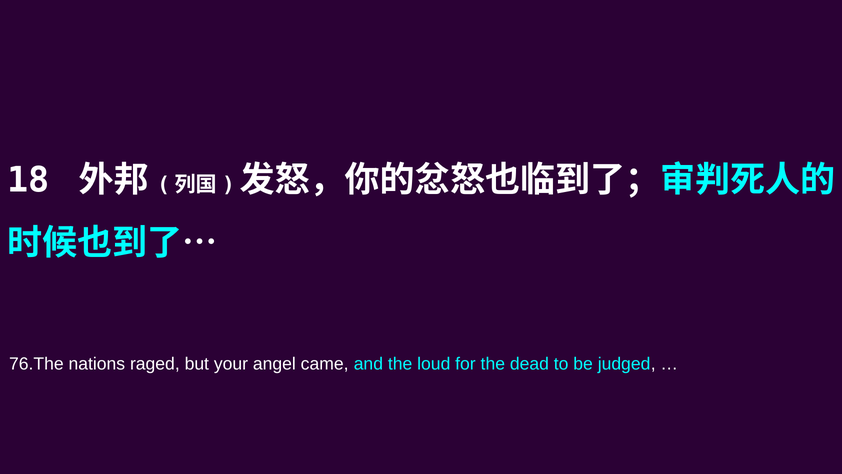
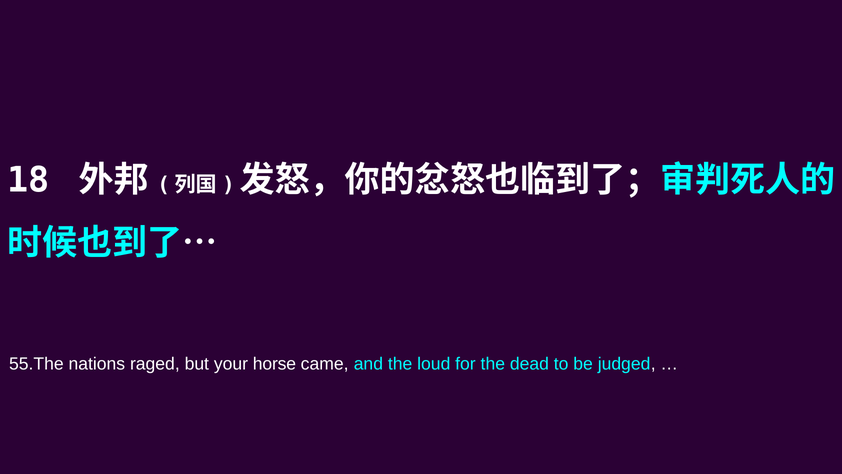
76.The: 76.The -> 55.The (36, 364)
angel: angel -> horse (274, 364)
